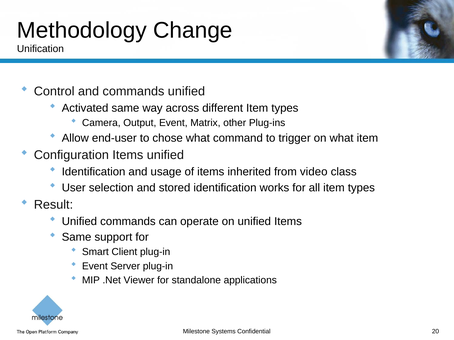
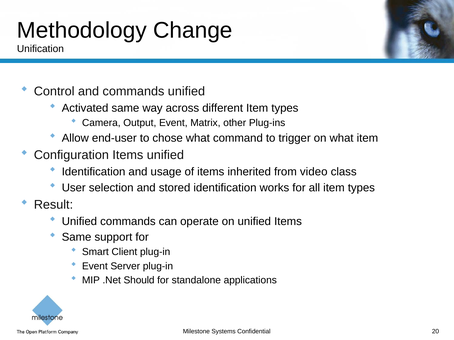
Viewer: Viewer -> Should (139, 281)
